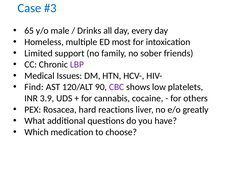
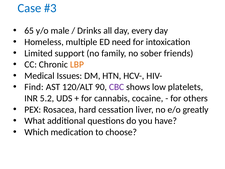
most: most -> need (121, 42)
LBP colour: purple -> orange (77, 64)
3.9: 3.9 -> 5.2 (47, 98)
reactions: reactions -> cessation (116, 109)
